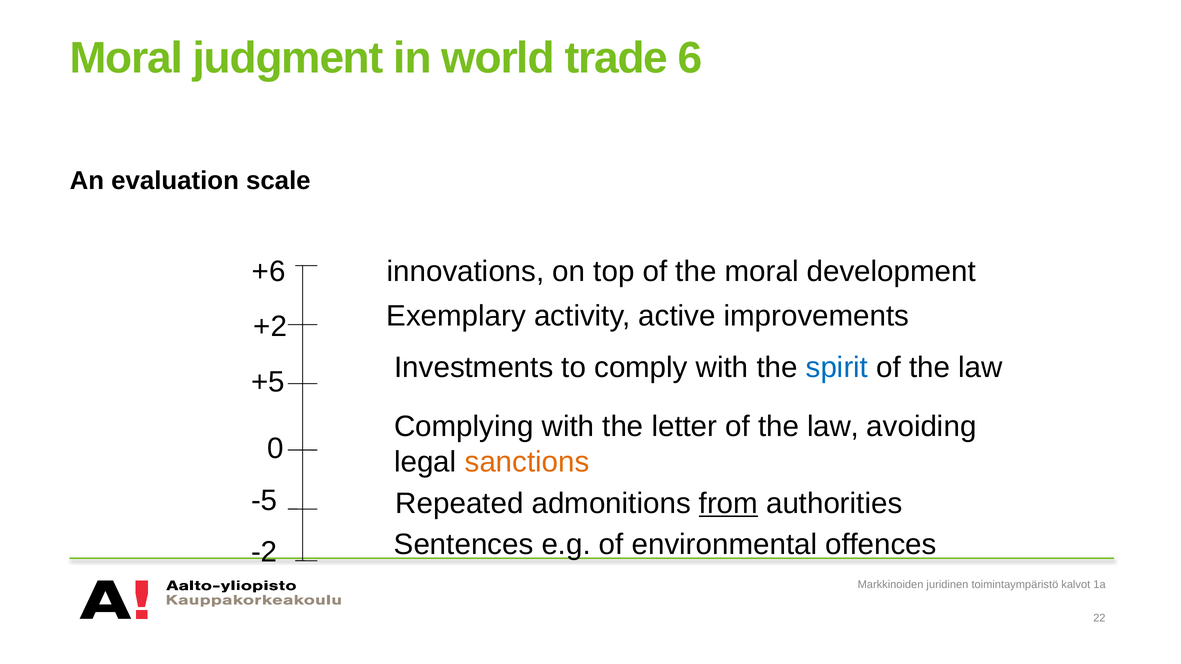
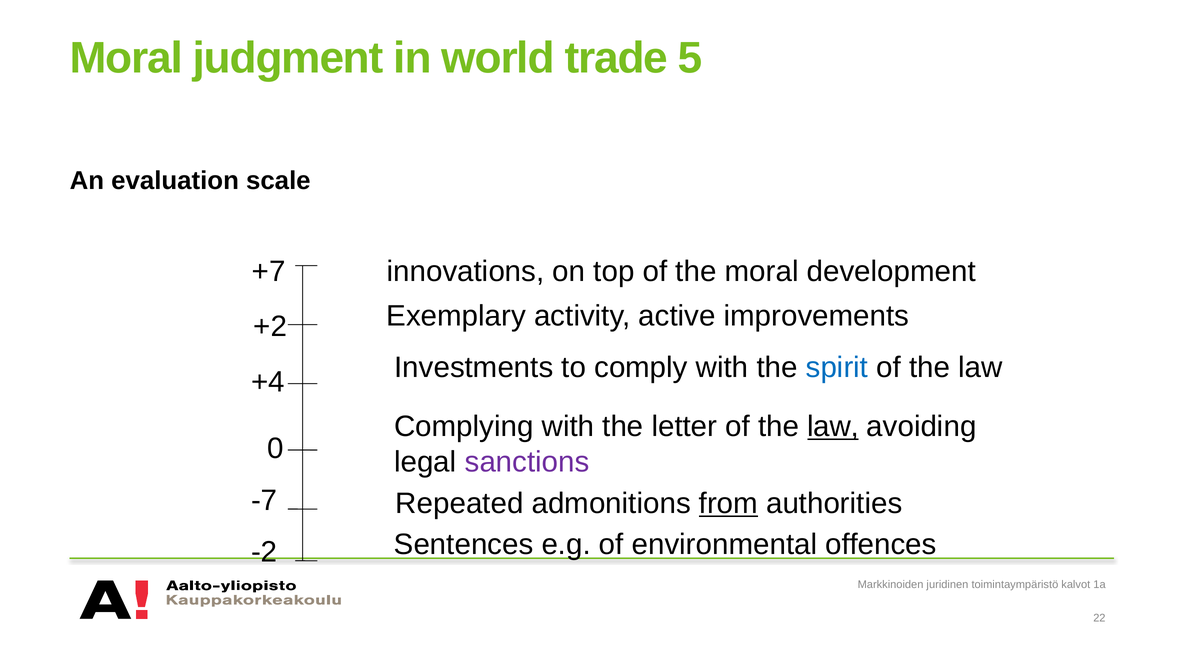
6: 6 -> 5 (690, 58)
+6: +6 -> +7 (269, 272)
+5: +5 -> +4 (268, 382)
law underline: none -> present (833, 427)
sanctions colour: orange -> purple (527, 462)
-5: -5 -> -7 (264, 500)
